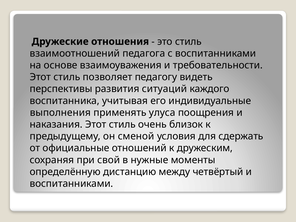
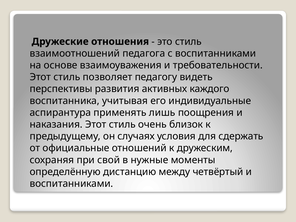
ситуаций: ситуаций -> активных (165, 89)
выполнения: выполнения -> аспирантура (60, 113)
улуса: улуса -> лишь (162, 113)
сменой: сменой -> случаях (136, 136)
